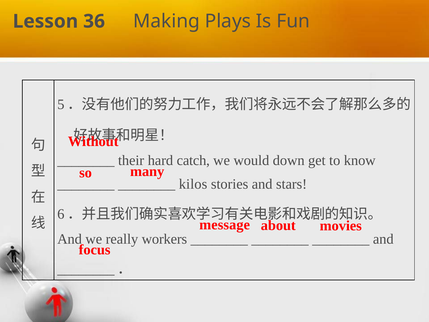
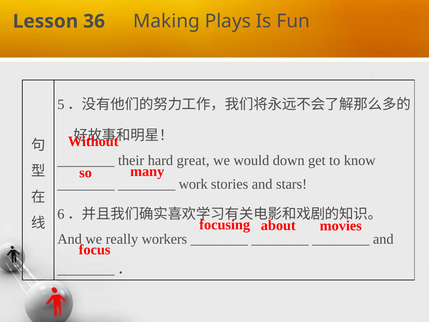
catch: catch -> great (193, 160)
kilos: kilos -> work (193, 184)
message: message -> focusing (225, 225)
